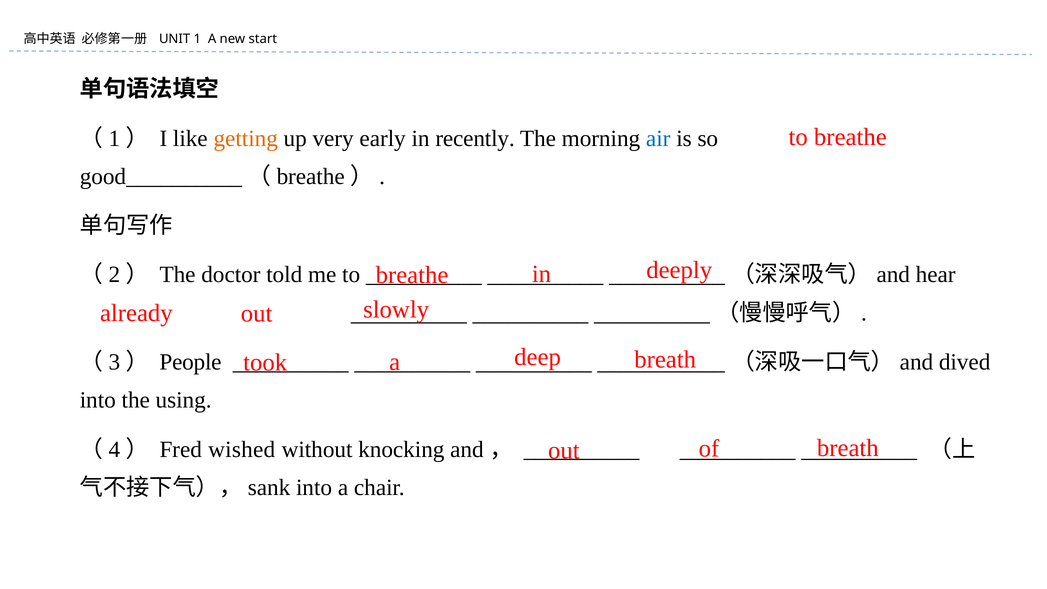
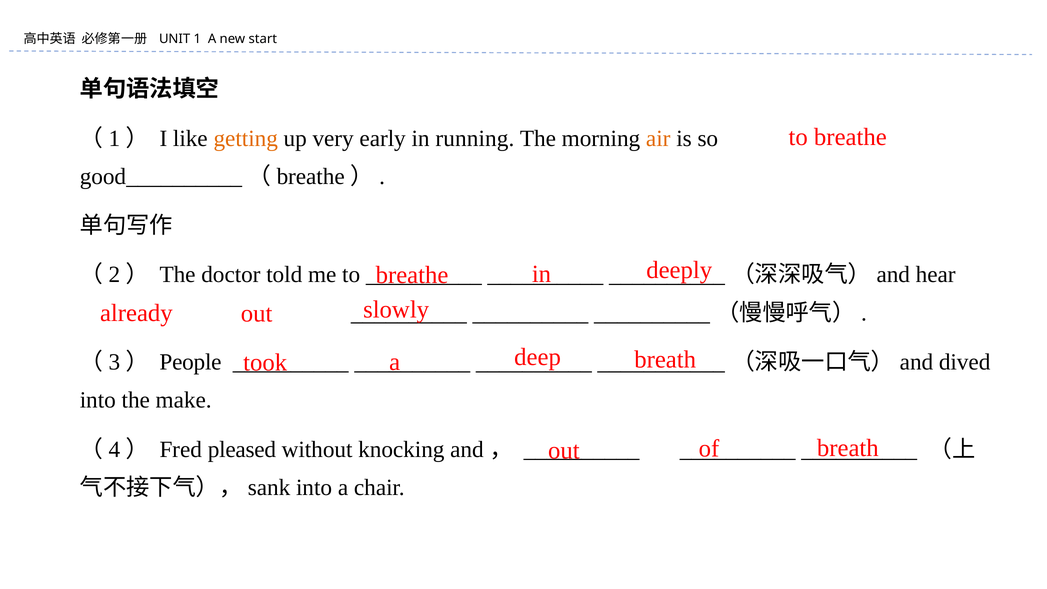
recently: recently -> running (475, 138)
air colour: blue -> orange (658, 138)
using: using -> make (184, 400)
wished: wished -> pleased (242, 449)
